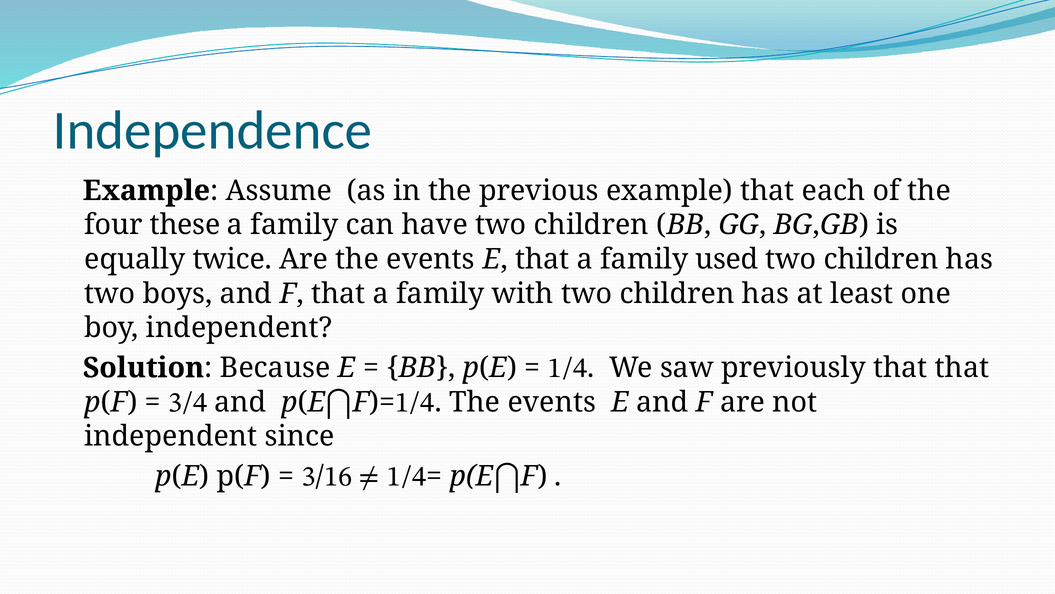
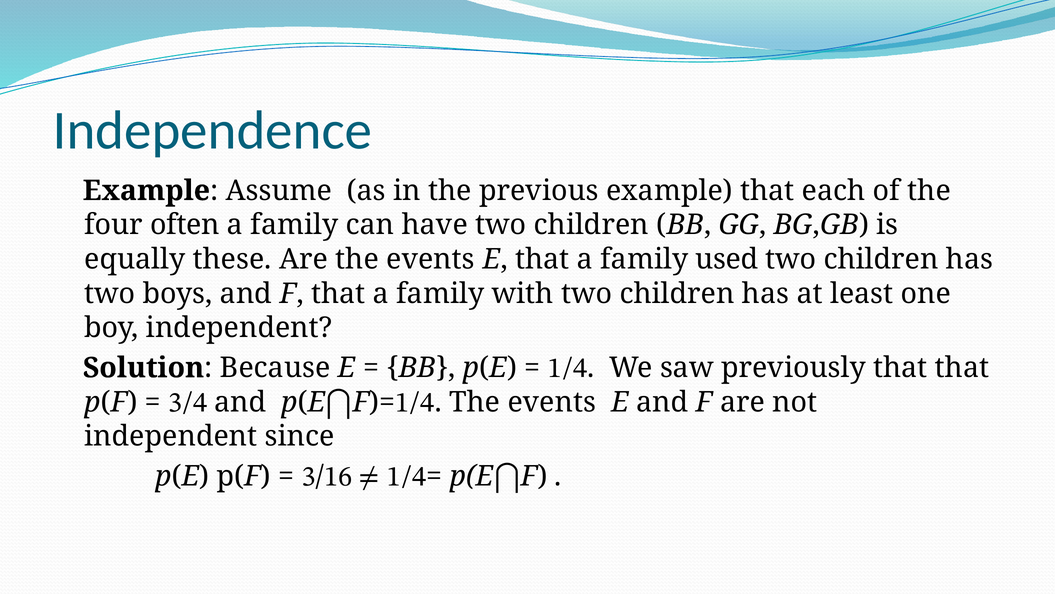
these: these -> often (185, 225)
twice: twice -> these (232, 259)
